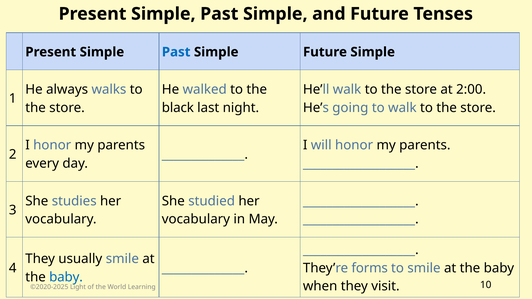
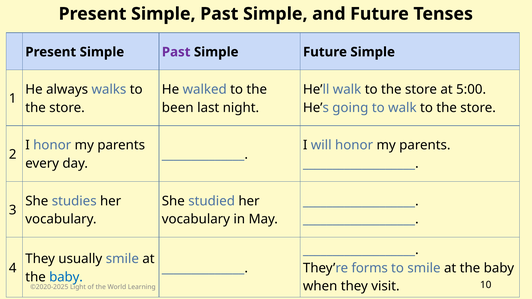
Past colour: blue -> purple (176, 52)
2:00: 2:00 -> 5:00 (471, 90)
black: black -> been (178, 108)
